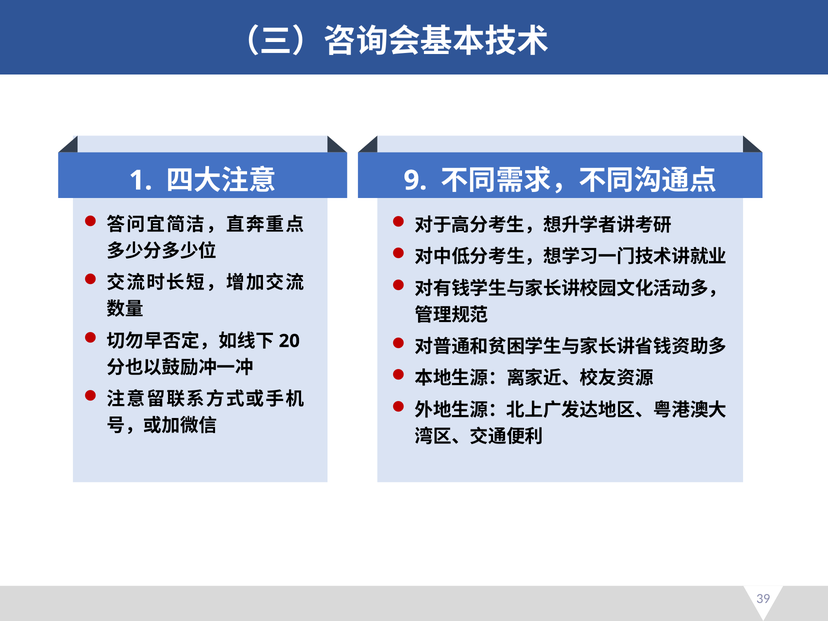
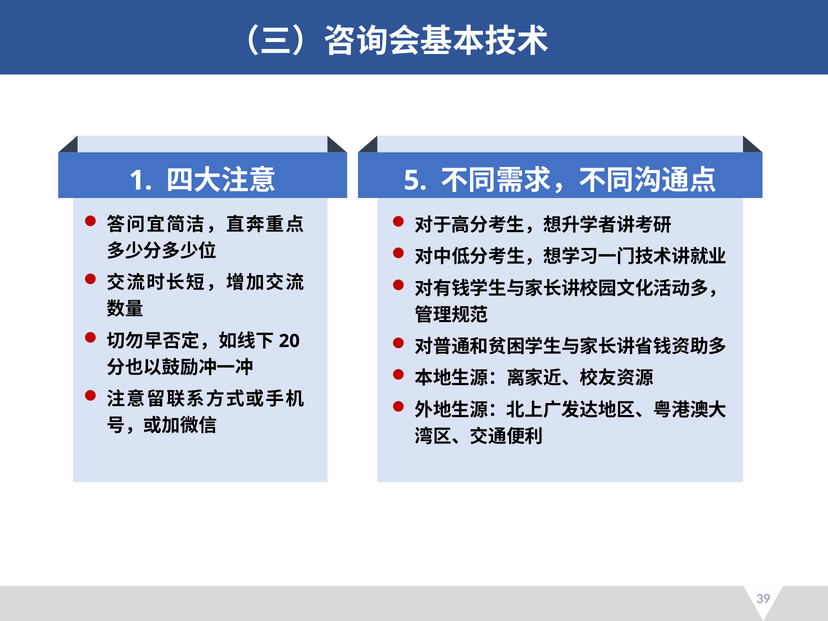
9: 9 -> 5 (415, 180)
